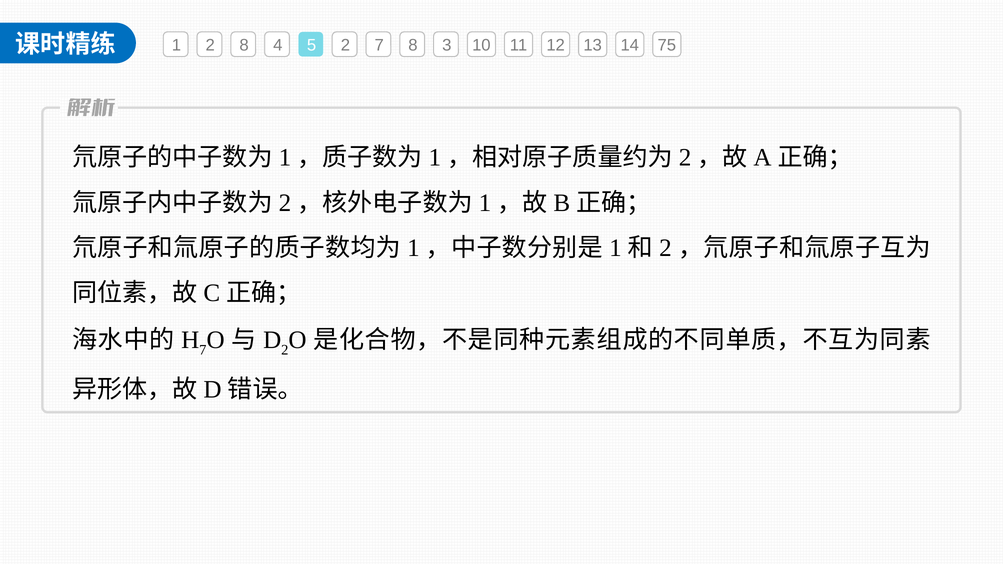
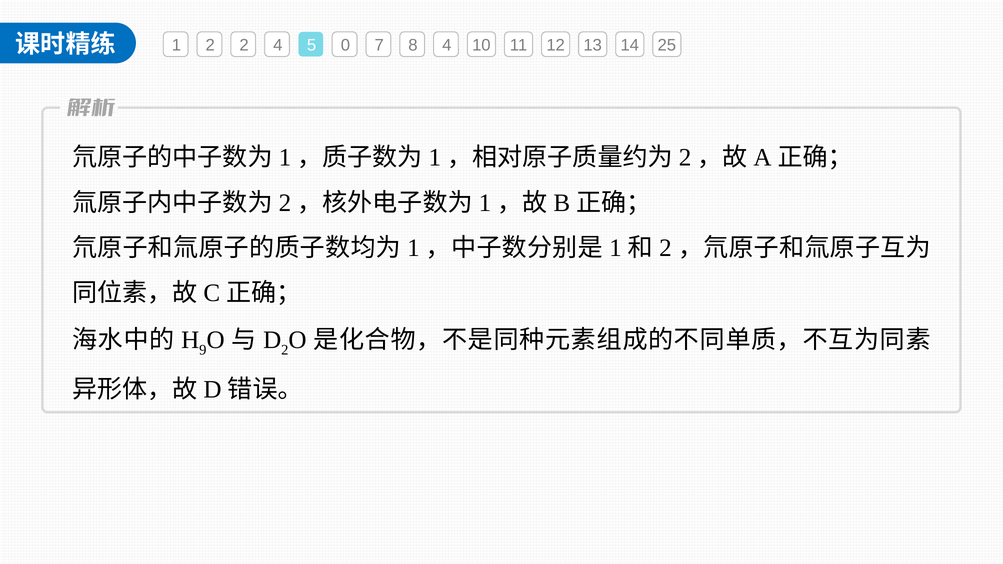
2 8: 8 -> 2 (244, 45)
5 2: 2 -> 0 (345, 45)
8 3: 3 -> 4 (447, 45)
75: 75 -> 25 (667, 45)
7: 7 -> 9 (203, 350)
